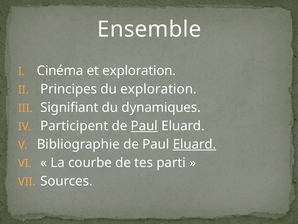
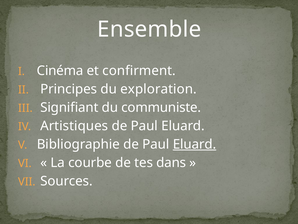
et exploration: exploration -> confirment (139, 70)
dynamiques: dynamiques -> communiste (161, 107)
Participent: Participent -> Artistiques (74, 126)
Paul underline: present -> none (144, 126)
parti: parti -> dans (171, 162)
